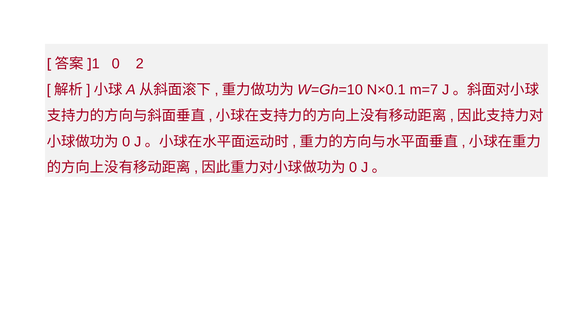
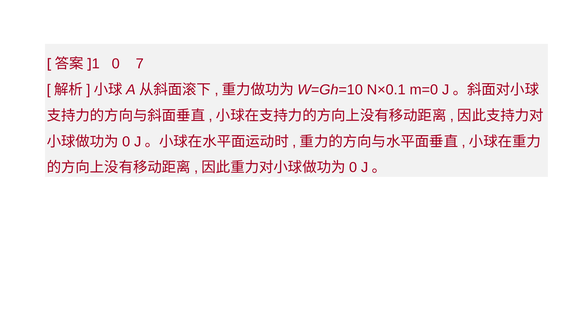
2: 2 -> 7 (140, 64)
m=7: m=7 -> m=0 (424, 90)
